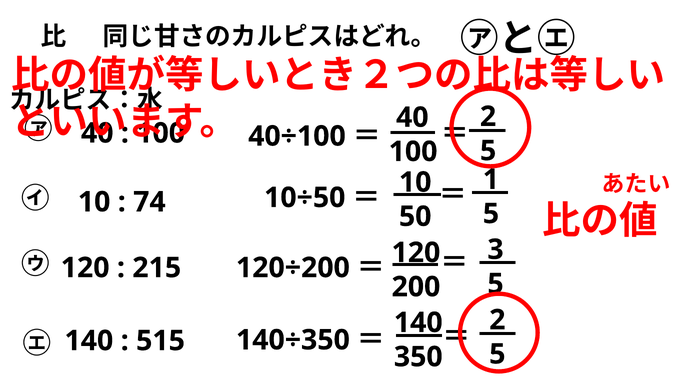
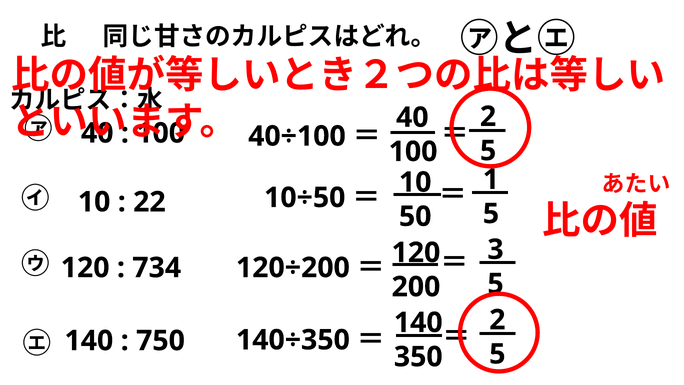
74: 74 -> 22 (149, 202)
215: 215 -> 734 (157, 268)
515: 515 -> 750 (160, 341)
